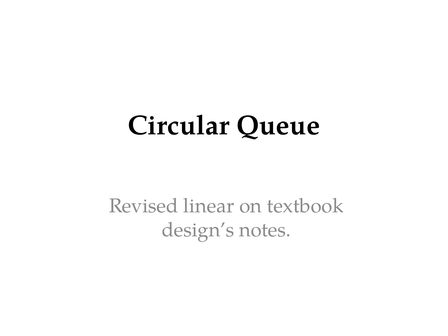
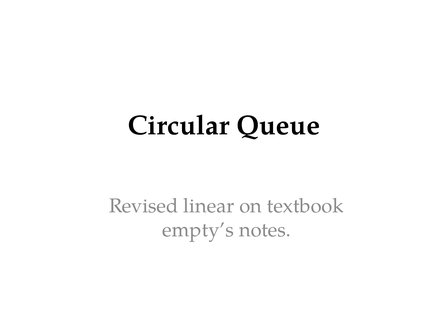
design’s: design’s -> empty’s (198, 230)
